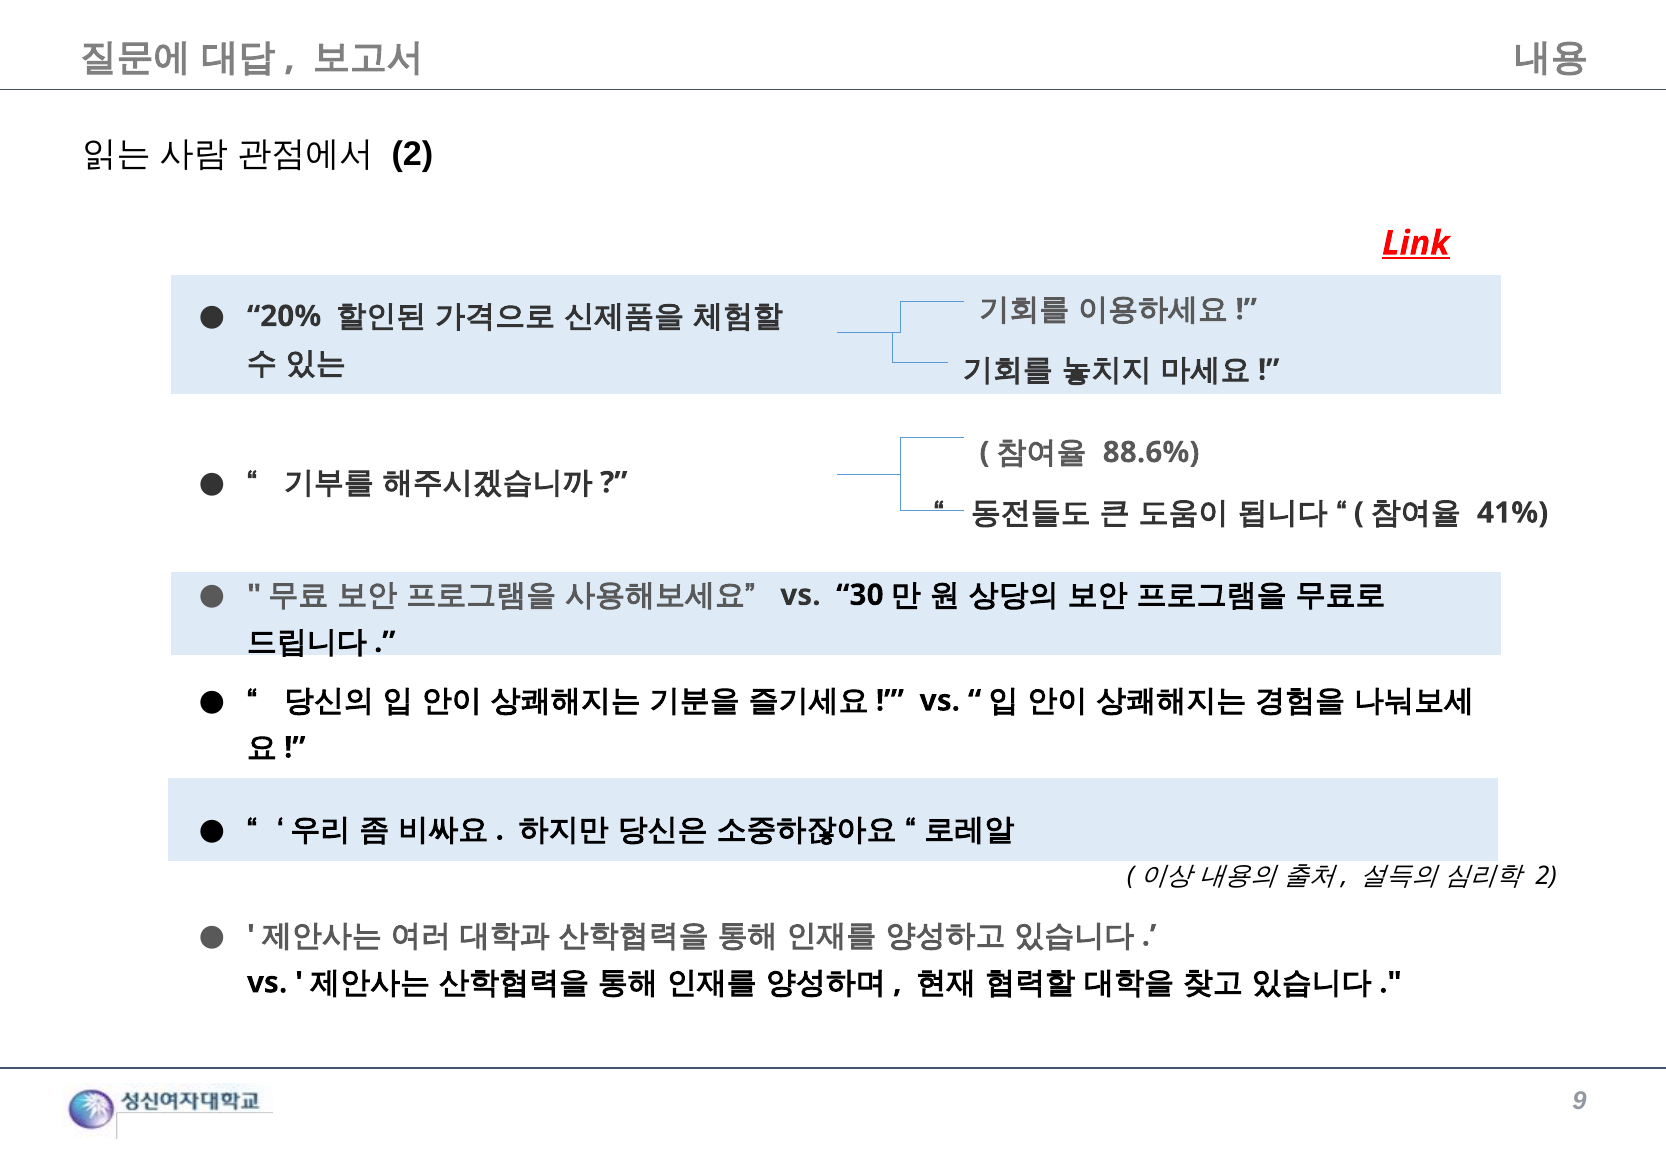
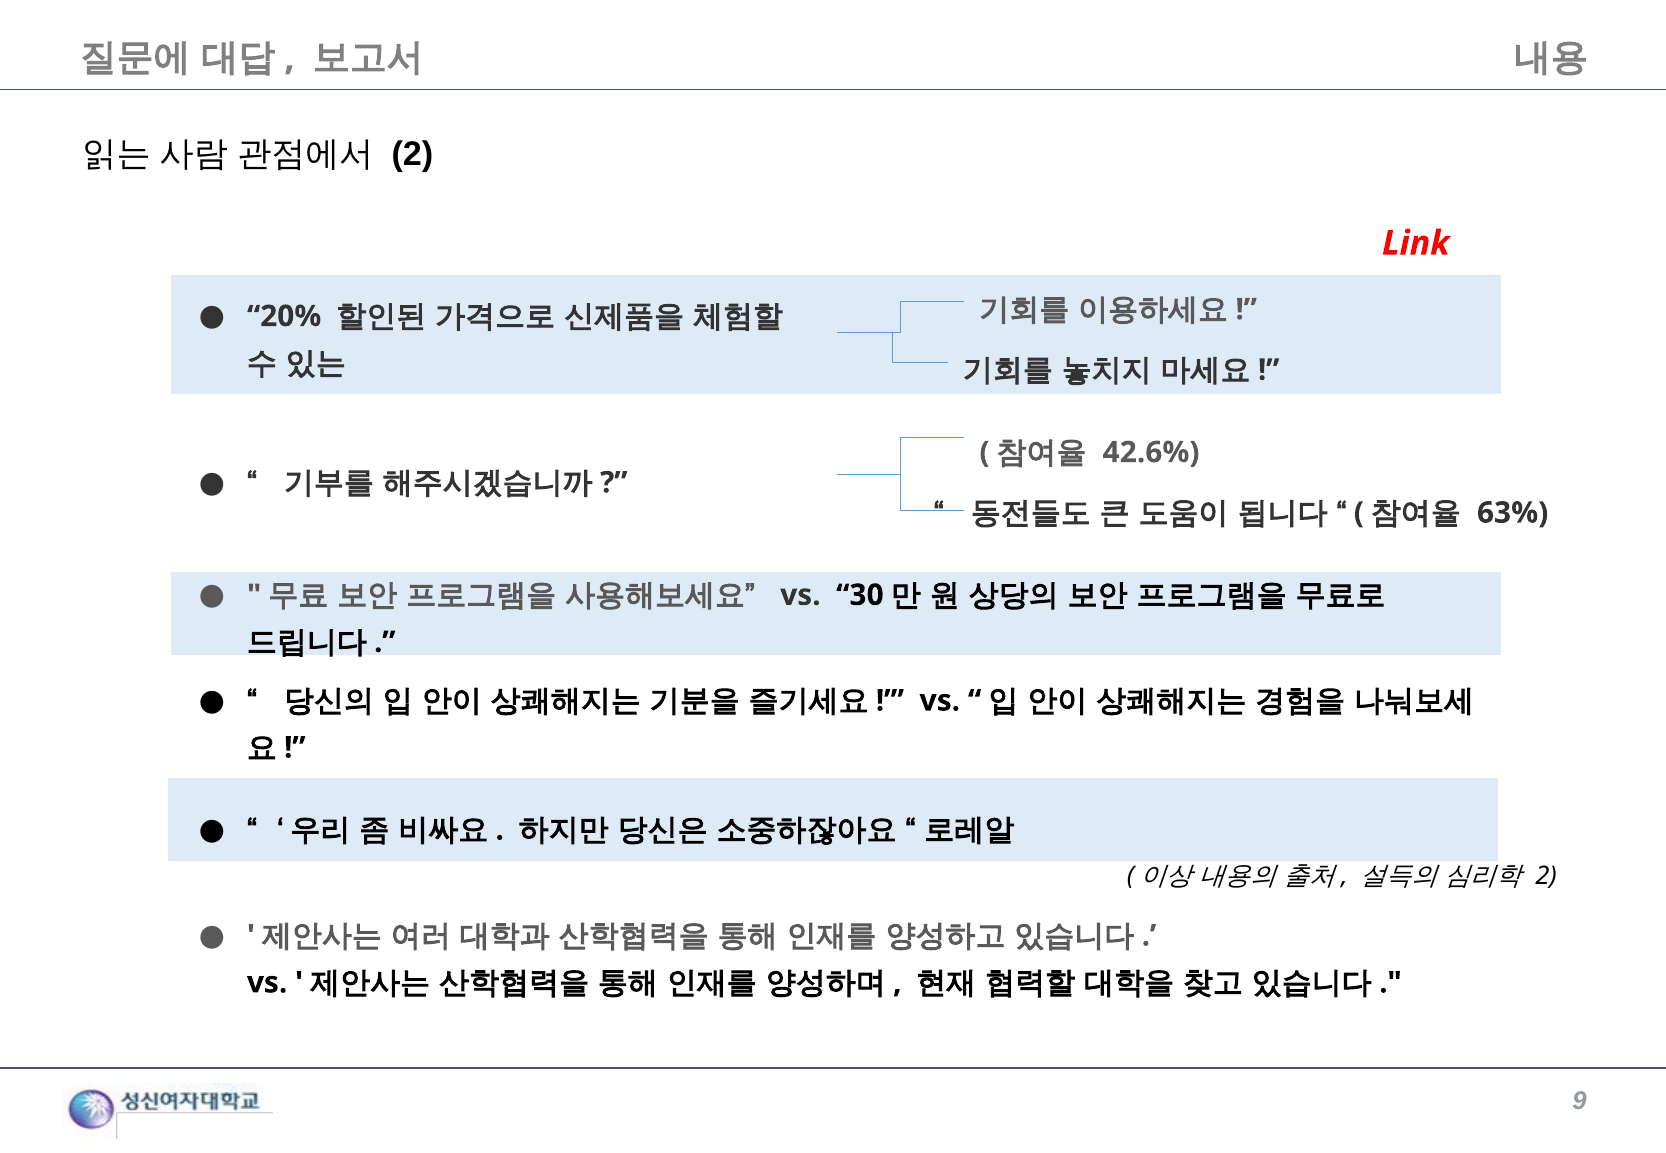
Link underline: present -> none (1416, 243)
88.6%: 88.6% -> 42.6% (1151, 453)
41%: 41% -> 63% (1513, 513)
